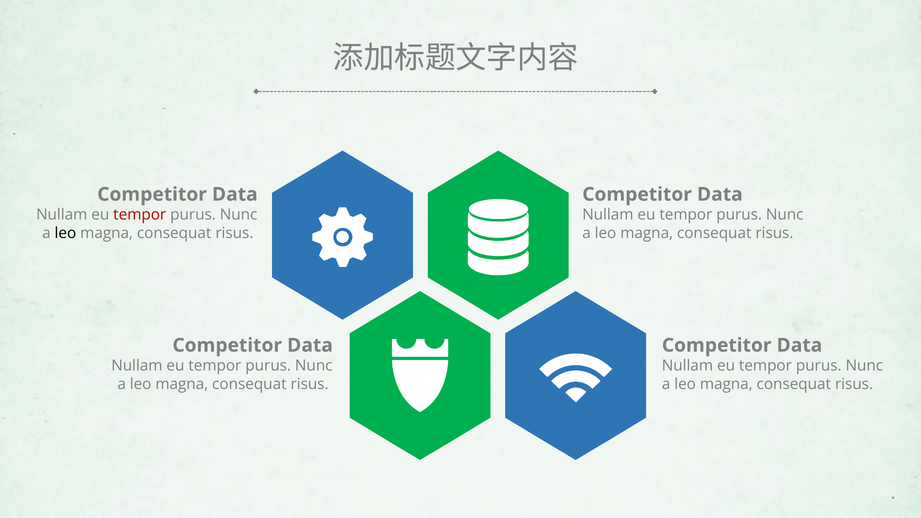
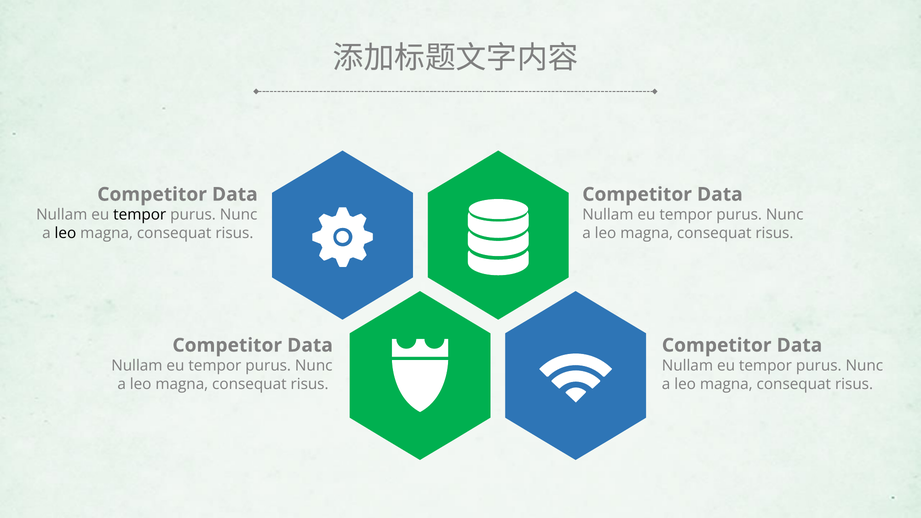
tempor colour: red -> black (140, 215)
